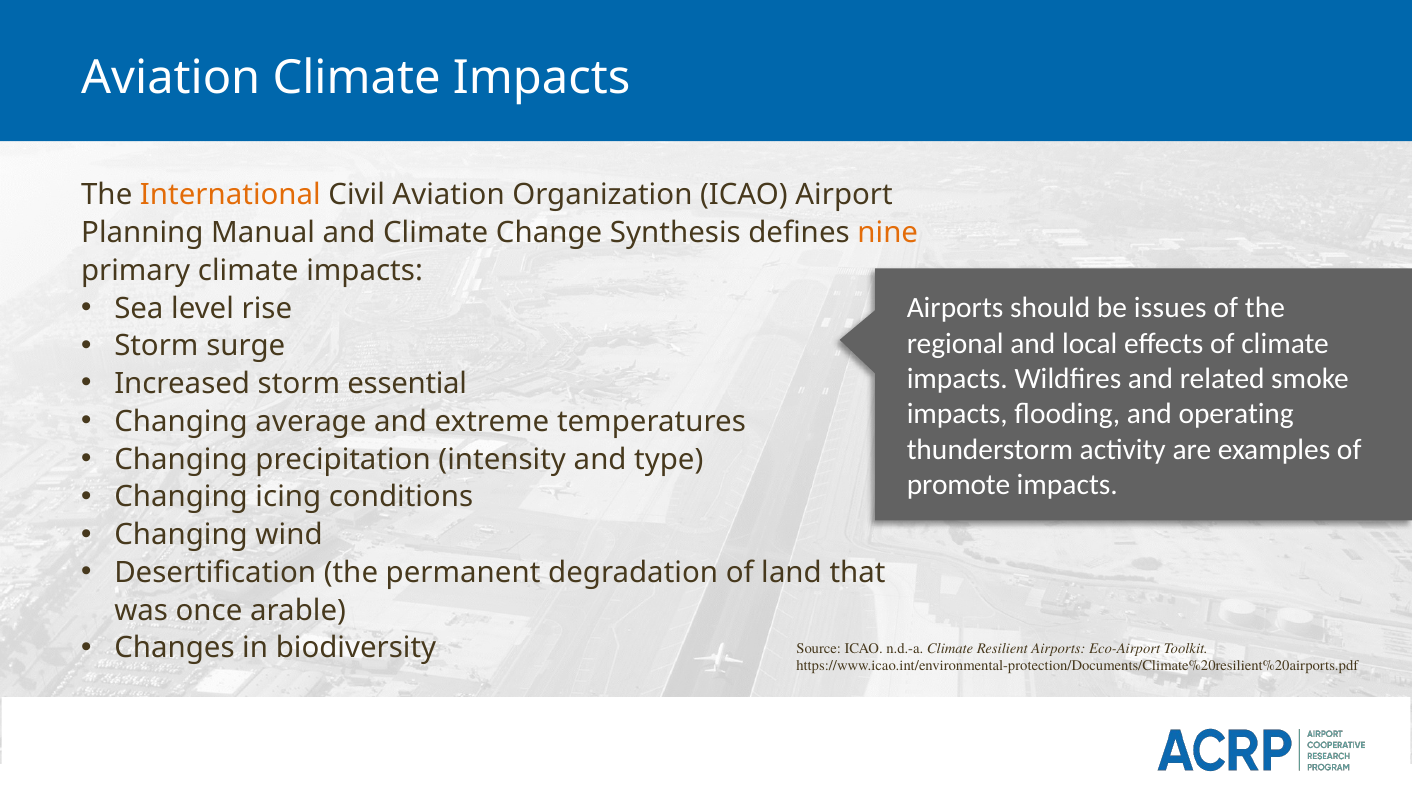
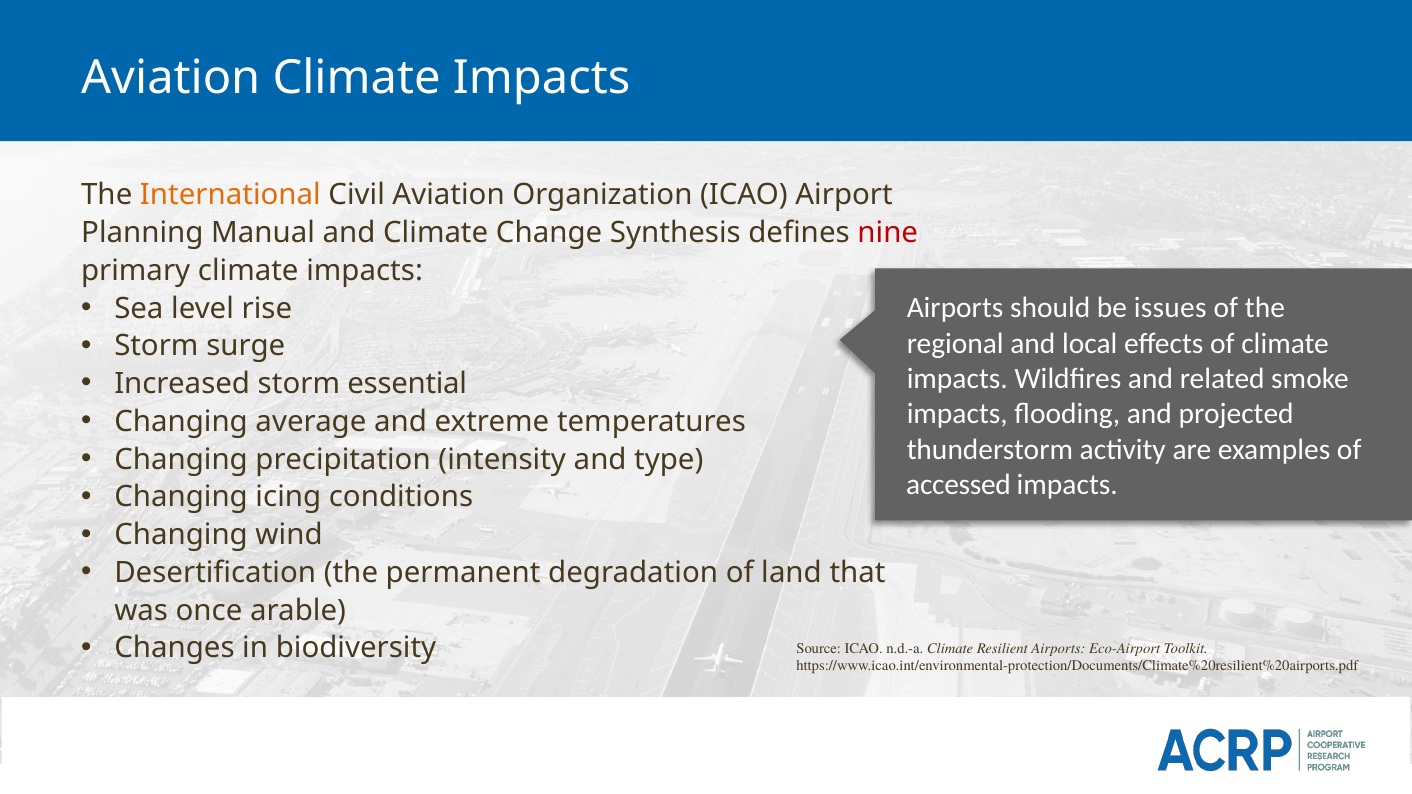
nine colour: orange -> red (888, 233)
operating: operating -> projected (1236, 414)
promote: promote -> accessed (959, 485)
